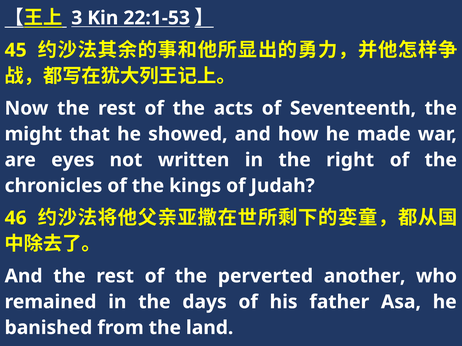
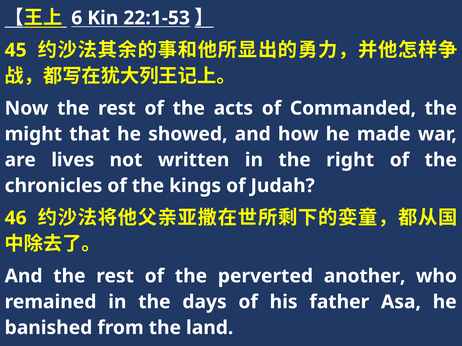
3: 3 -> 6 (77, 18)
Seventeenth: Seventeenth -> Commanded (353, 108)
eyes: eyes -> lives (73, 160)
